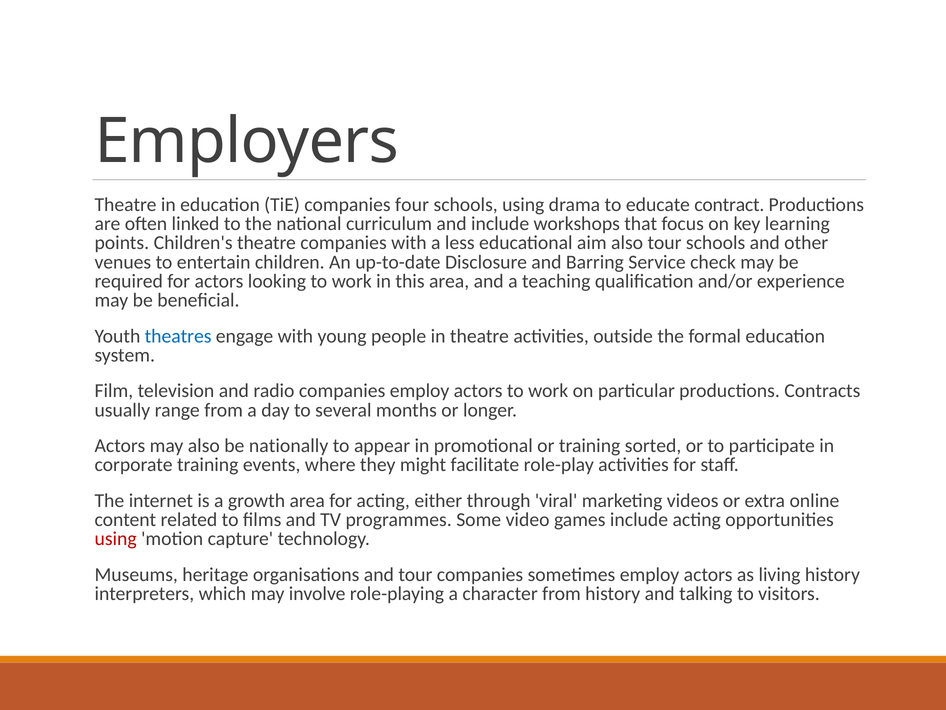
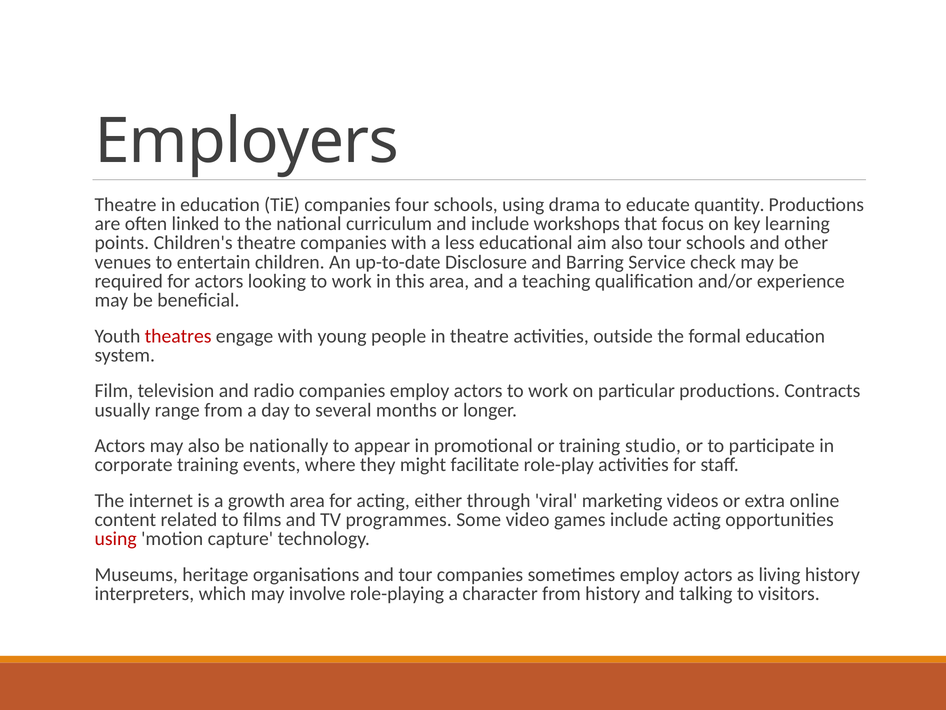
contract: contract -> quantity (729, 204)
theatres colour: blue -> red (178, 336)
sorted: sorted -> studio (653, 445)
